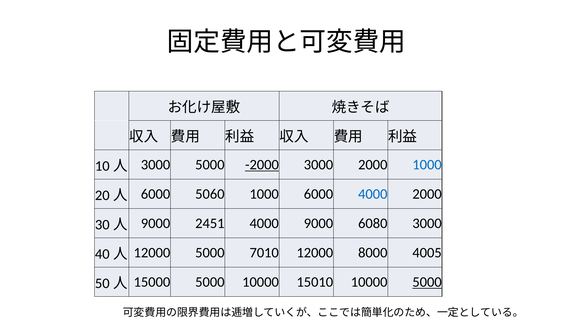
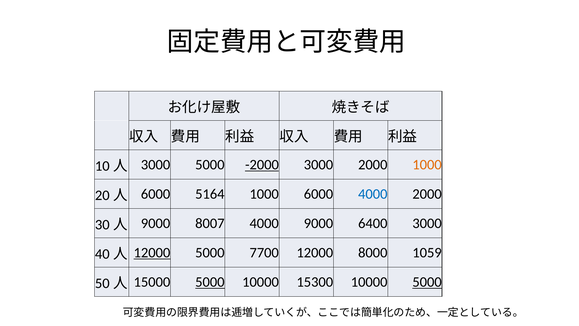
1000 colour: blue -> orange (427, 165)
5060: 5060 -> 5164 (210, 194)
2451: 2451 -> 8007 (210, 223)
6080: 6080 -> 6400 (373, 223)
12000 underline: none -> present (152, 253)
7010: 7010 -> 7700 (264, 253)
4005: 4005 -> 1059 (427, 253)
5000 underline: none -> present (210, 282)
15010: 15010 -> 15300 (315, 282)
